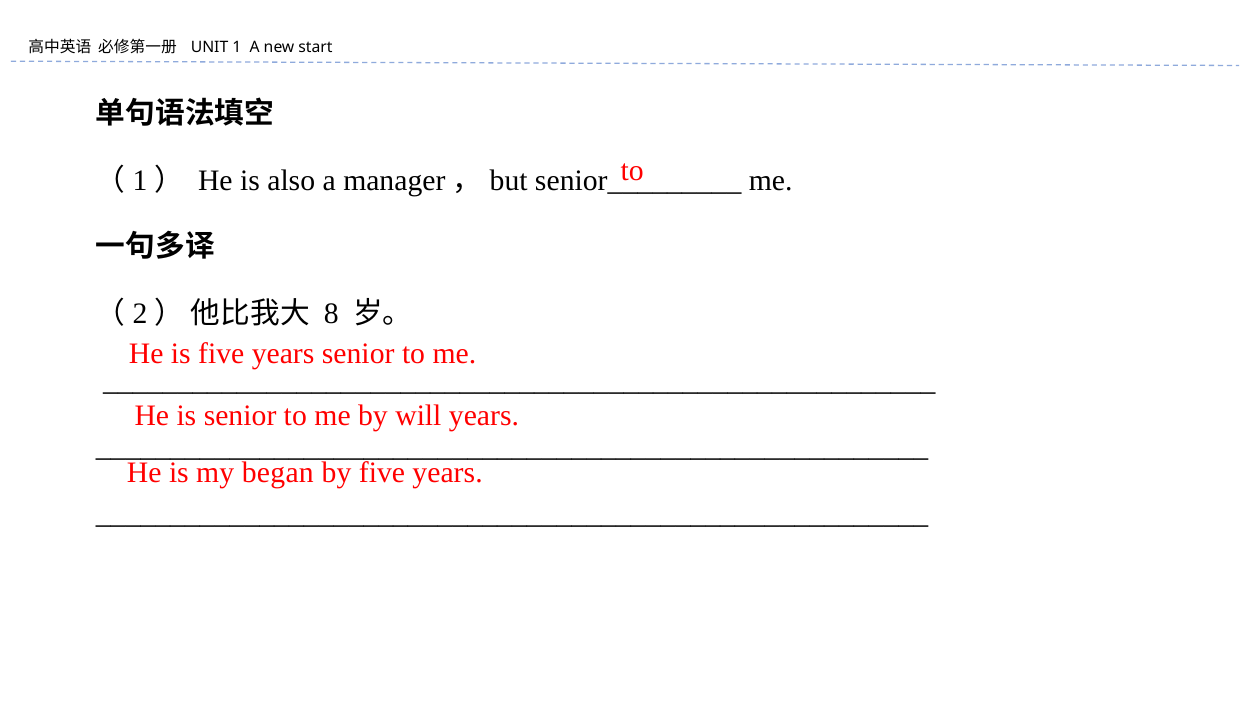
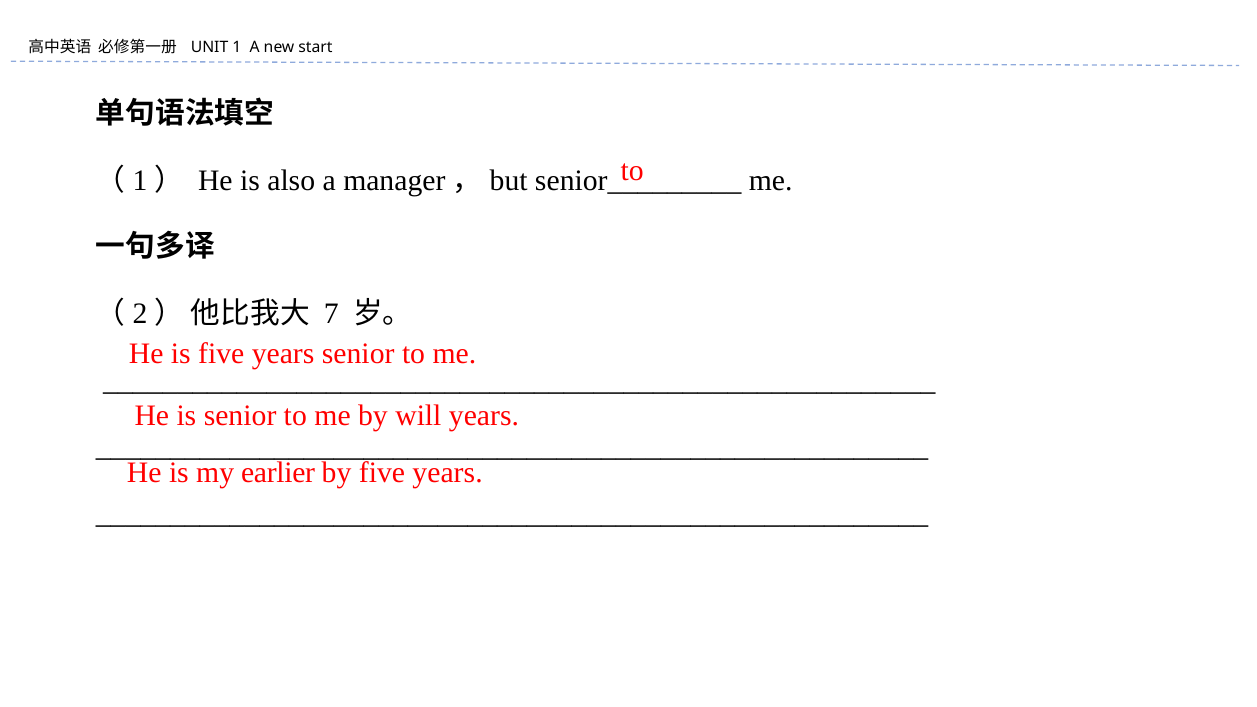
8: 8 -> 7 (331, 314)
began: began -> earlier (278, 473)
